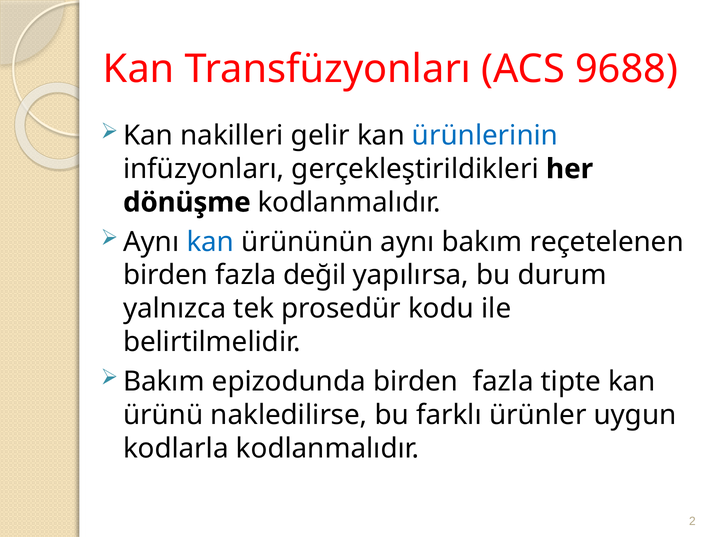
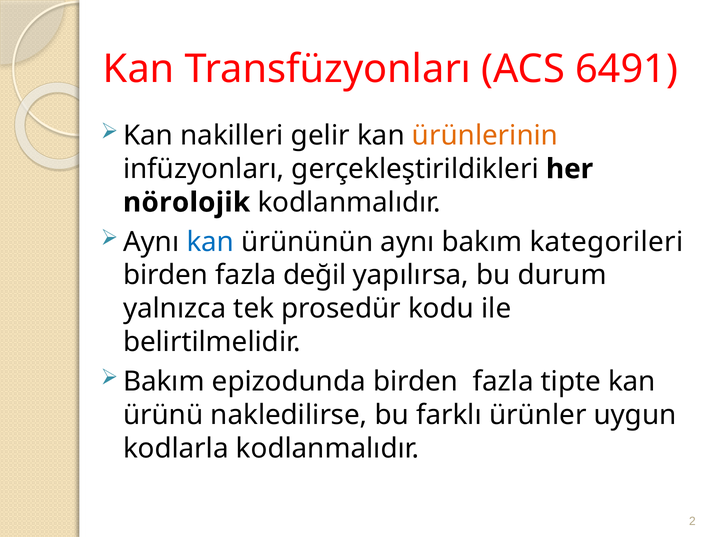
9688: 9688 -> 6491 (627, 69)
ürünlerinin colour: blue -> orange (485, 136)
dönüşme: dönüşme -> nörolojik (187, 202)
reçetelenen: reçetelenen -> kategorileri (607, 242)
